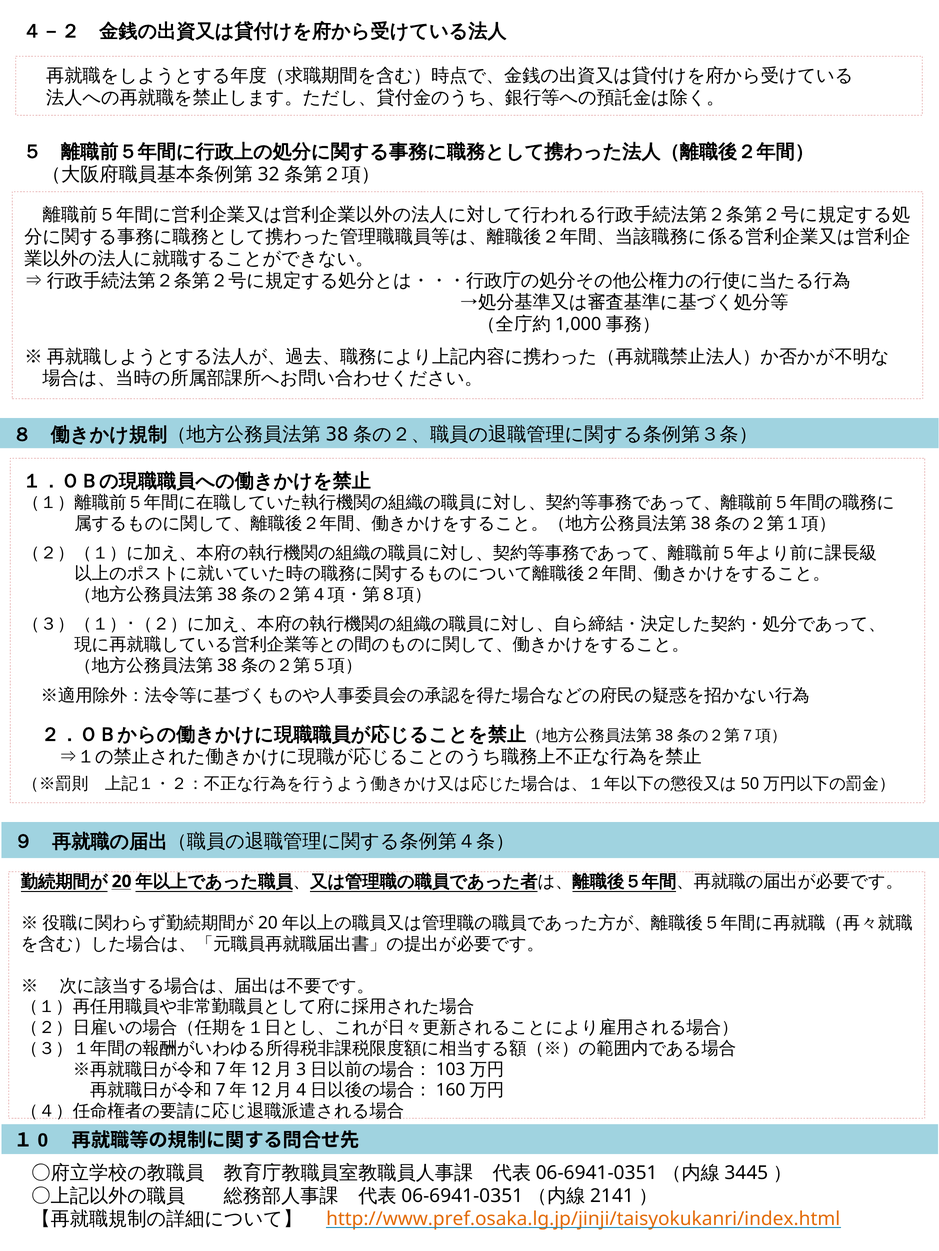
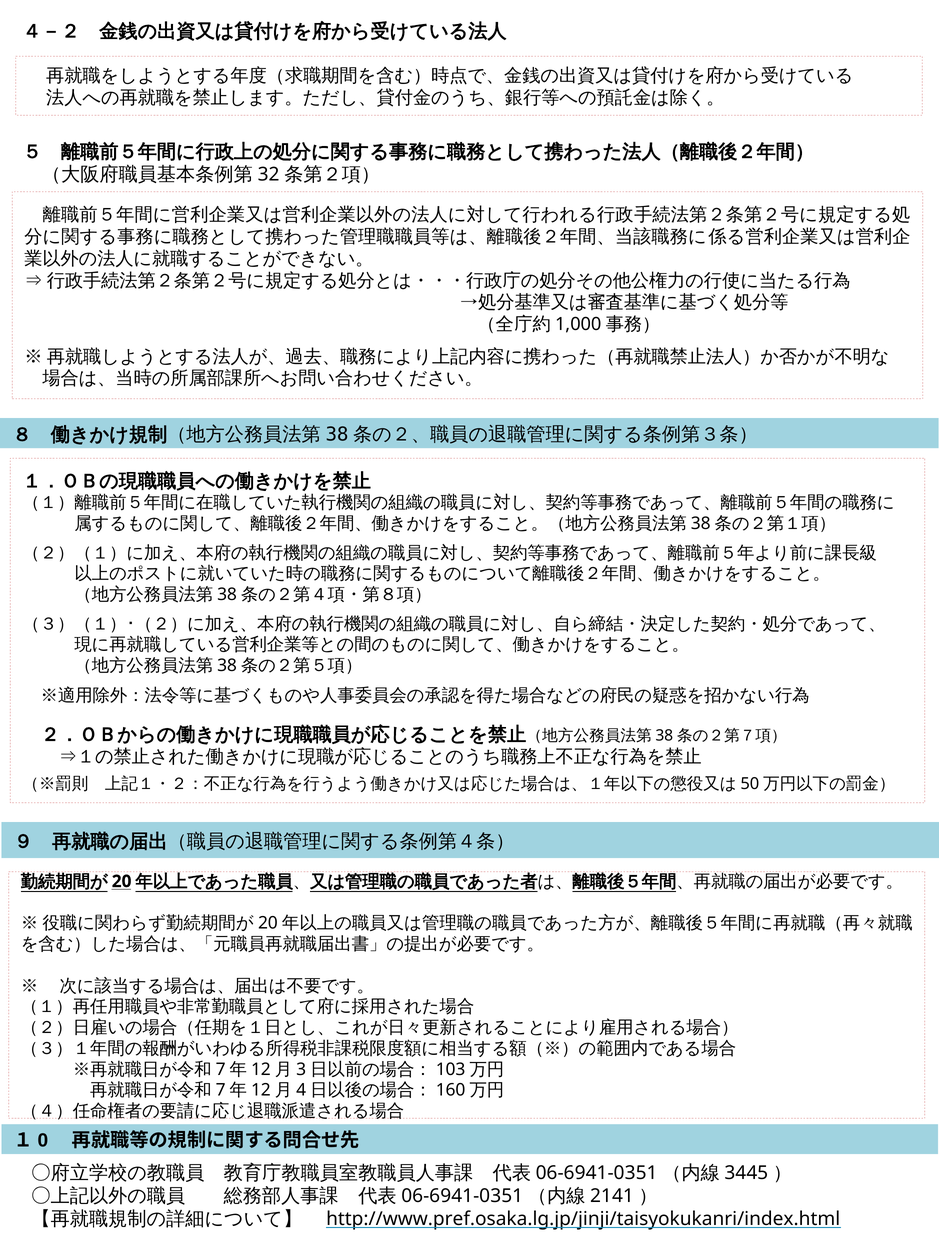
http://www.pref.osaka.lg.jp/jinji/taisyokukanri/index.html colour: orange -> black (583, 1220)
